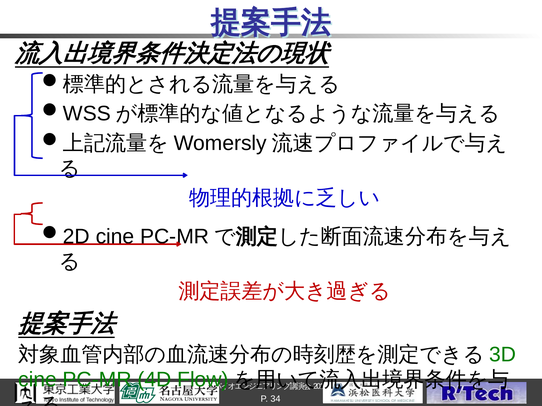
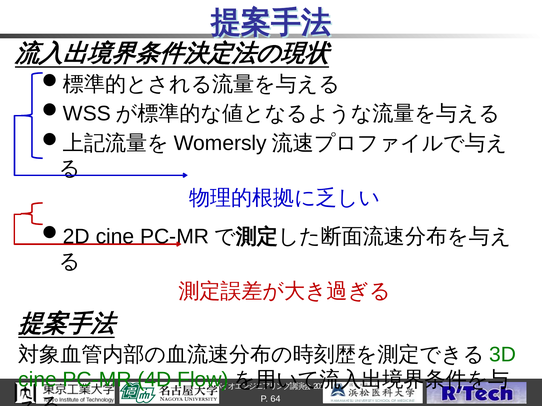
34: 34 -> 64 (275, 399)
